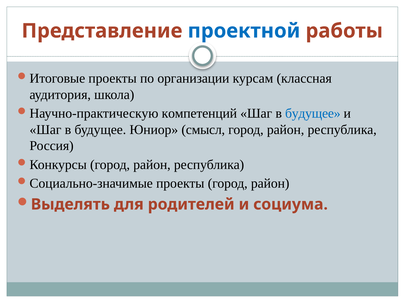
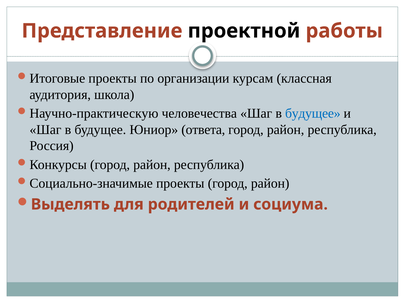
проектной colour: blue -> black (244, 31)
компетенций: компетенций -> человечества (199, 114)
смысл: смысл -> ответа (203, 130)
